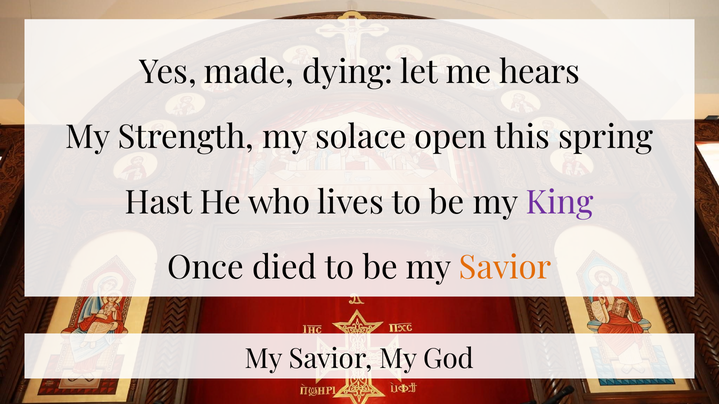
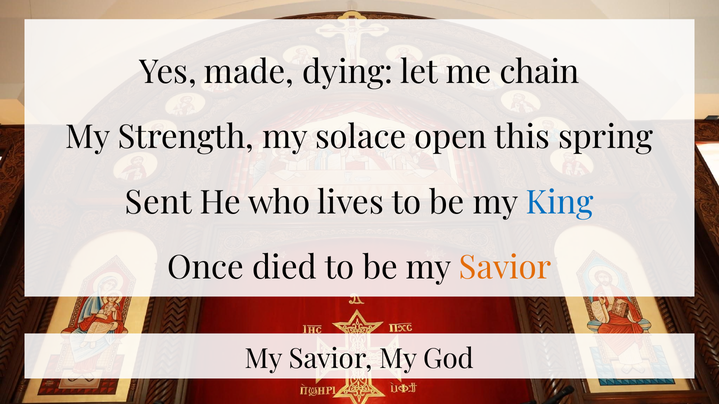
hears: hears -> chain (540, 72)
Hast: Hast -> Sent (158, 203)
King colour: purple -> blue (560, 203)
